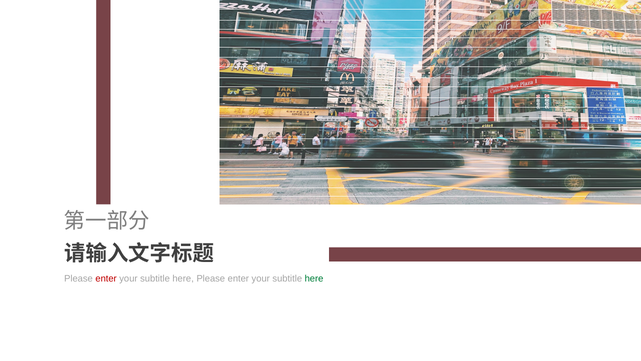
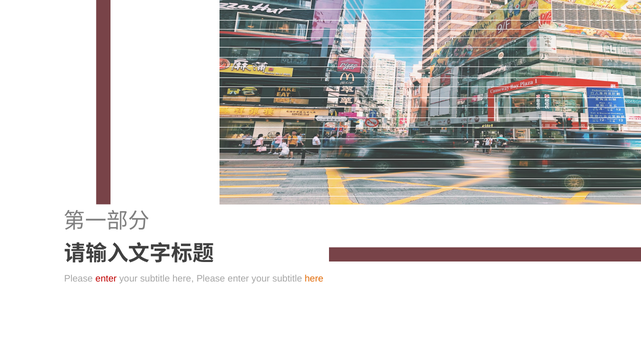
here colour: green -> orange (314, 278)
